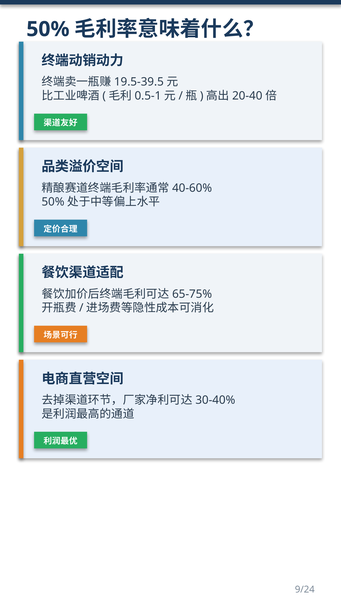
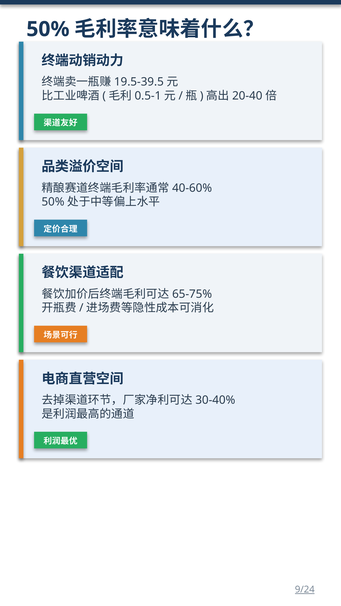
9/24 underline: none -> present (305, 590)
